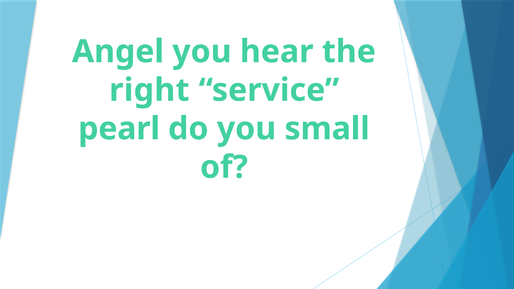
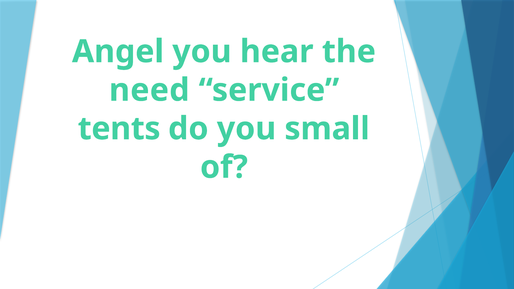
right: right -> need (149, 90)
pearl: pearl -> tents (119, 129)
